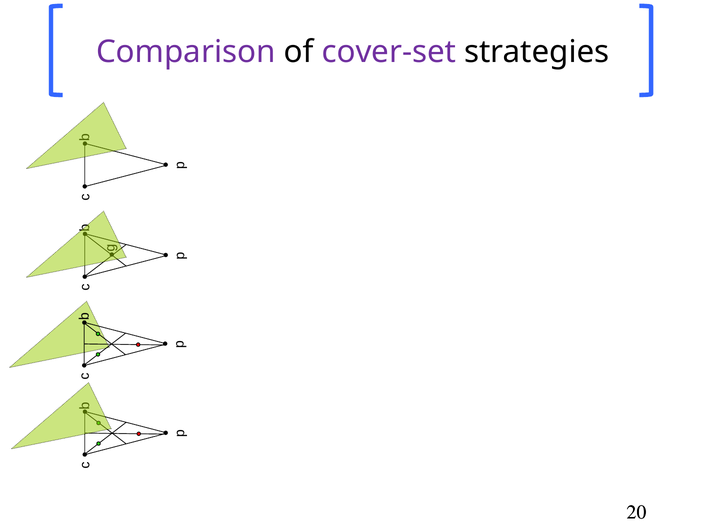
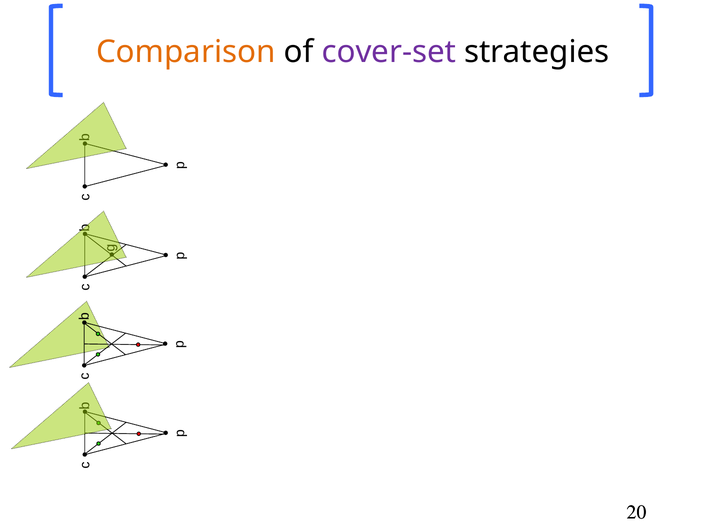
Comparison colour: purple -> orange (186, 52)
